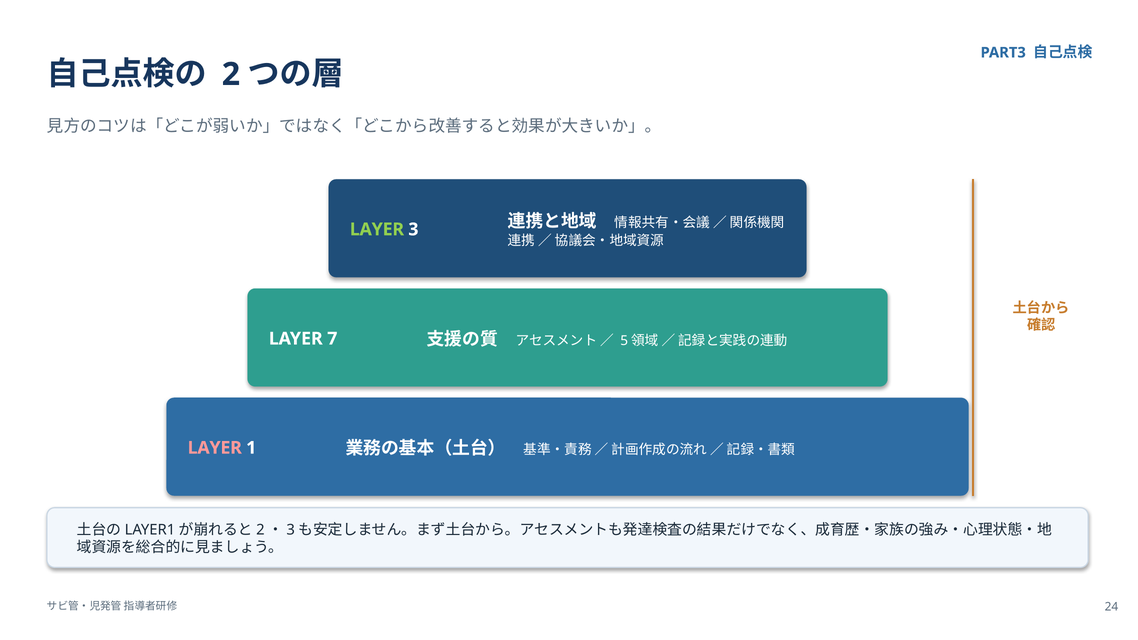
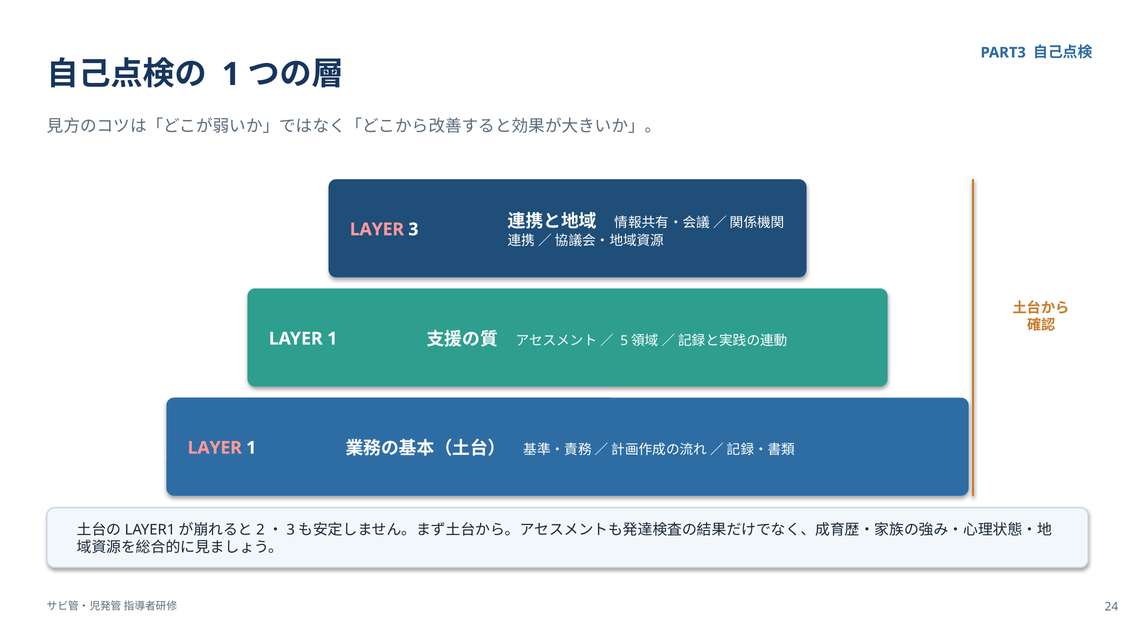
2: 2 -> 1 (231, 74)
LAYER colour: light green -> pink (377, 229)
7: 7 -> 1 (332, 339)
